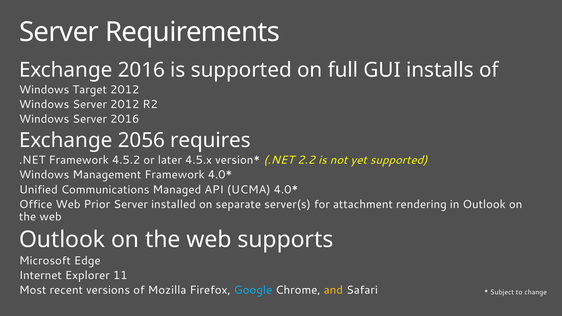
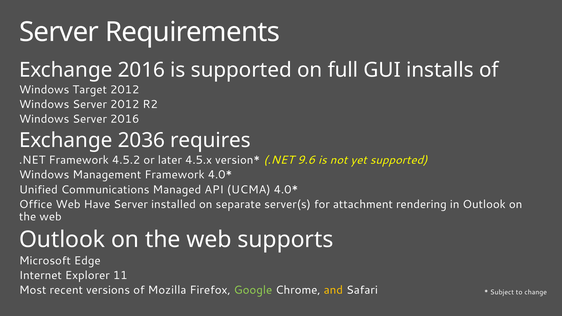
2056: 2056 -> 2036 (141, 140)
2.2: 2.2 -> 9.6 (306, 160)
Prior: Prior -> Have (97, 204)
Google colour: light blue -> light green (253, 290)
